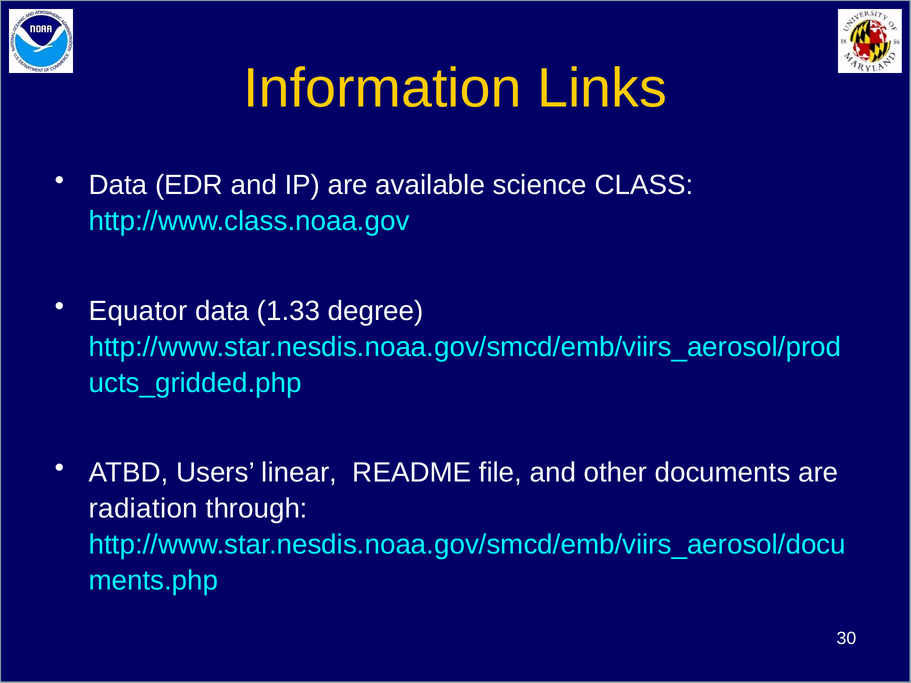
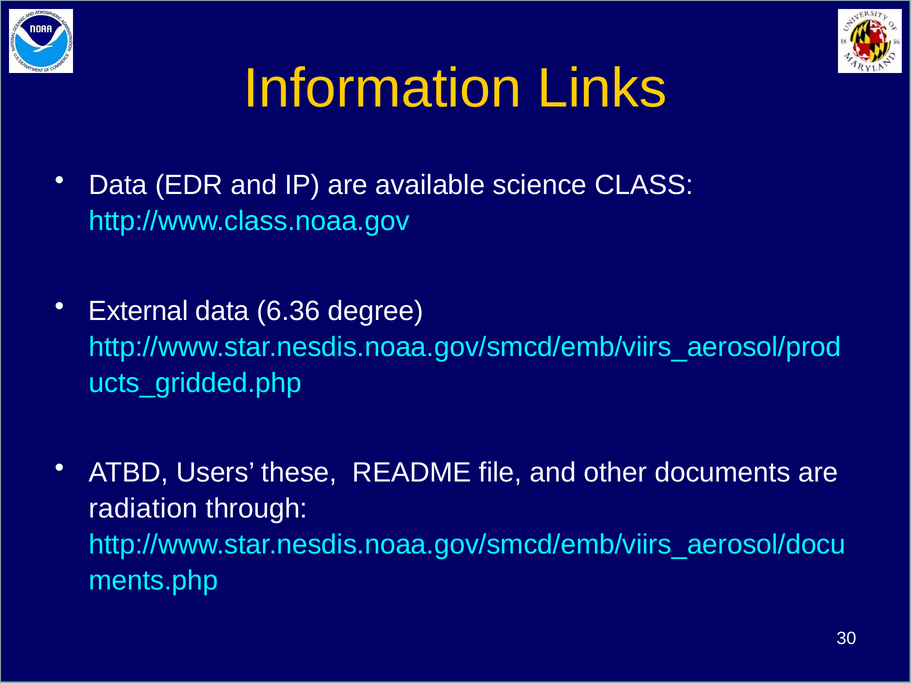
Equator: Equator -> External (138, 311)
1.33: 1.33 -> 6.36 (289, 311)
linear: linear -> these (299, 473)
